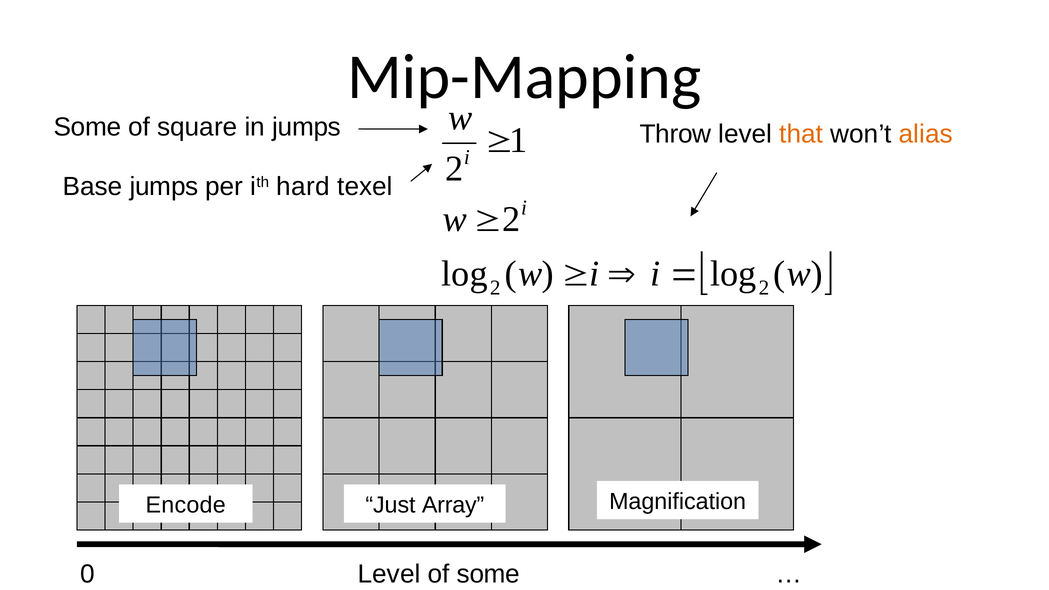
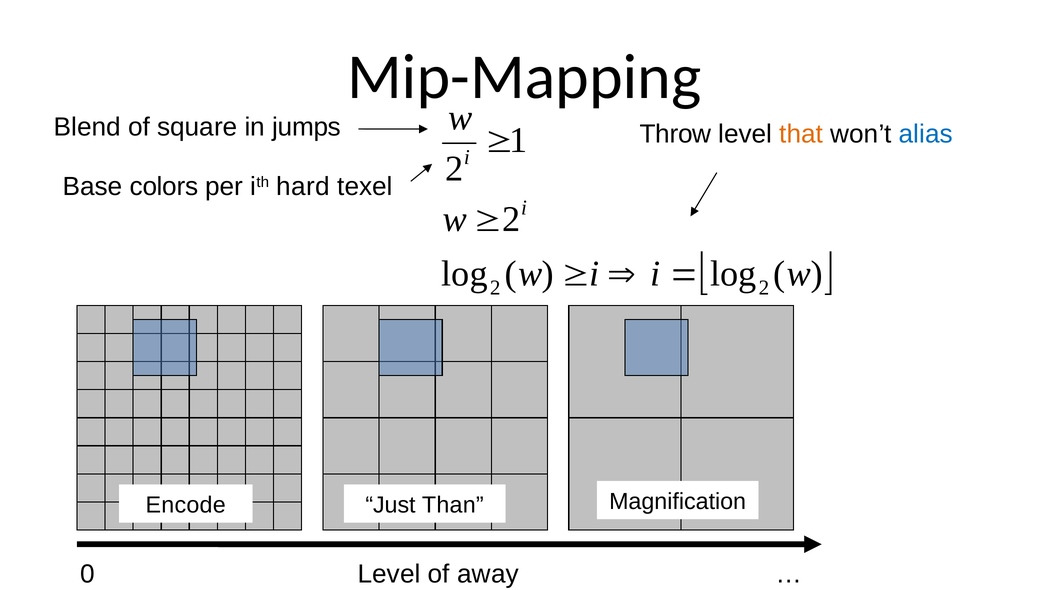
Some: Some -> Blend (87, 127)
alias colour: orange -> blue (926, 134)
Base jumps: jumps -> colors (164, 187)
Array: Array -> Than (453, 505)
of some: some -> away (488, 574)
